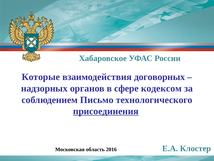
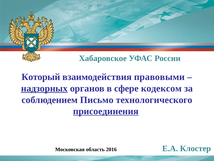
Которые: Которые -> Который (41, 77)
договорных: договорных -> правовыми (159, 77)
надзорных underline: none -> present (44, 88)
